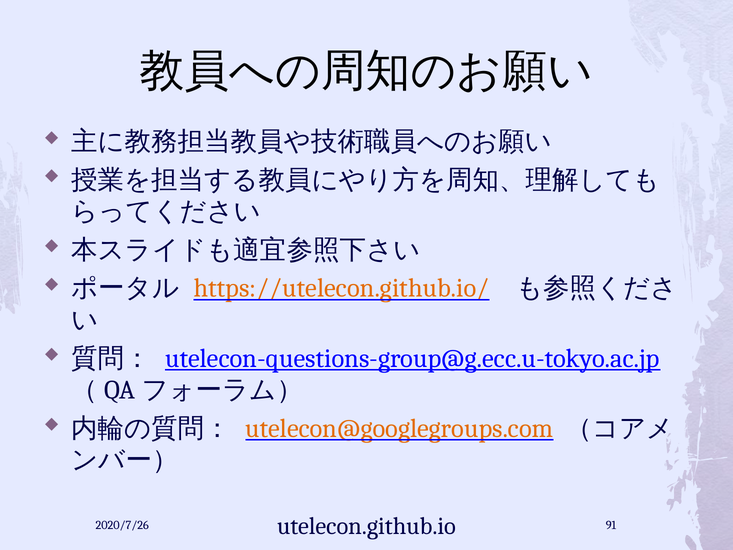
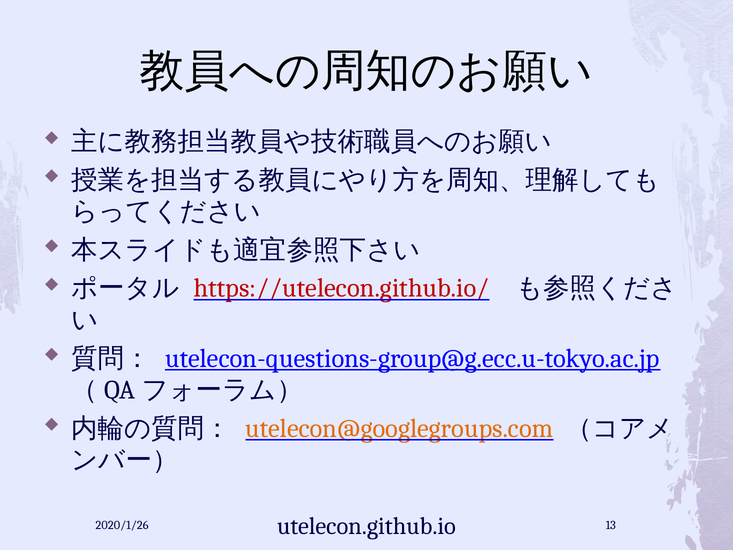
https://utelecon.github.io/ colour: orange -> red (341, 288)
2020/7/26: 2020/7/26 -> 2020/1/26 (122, 525)
91: 91 -> 13 (611, 525)
